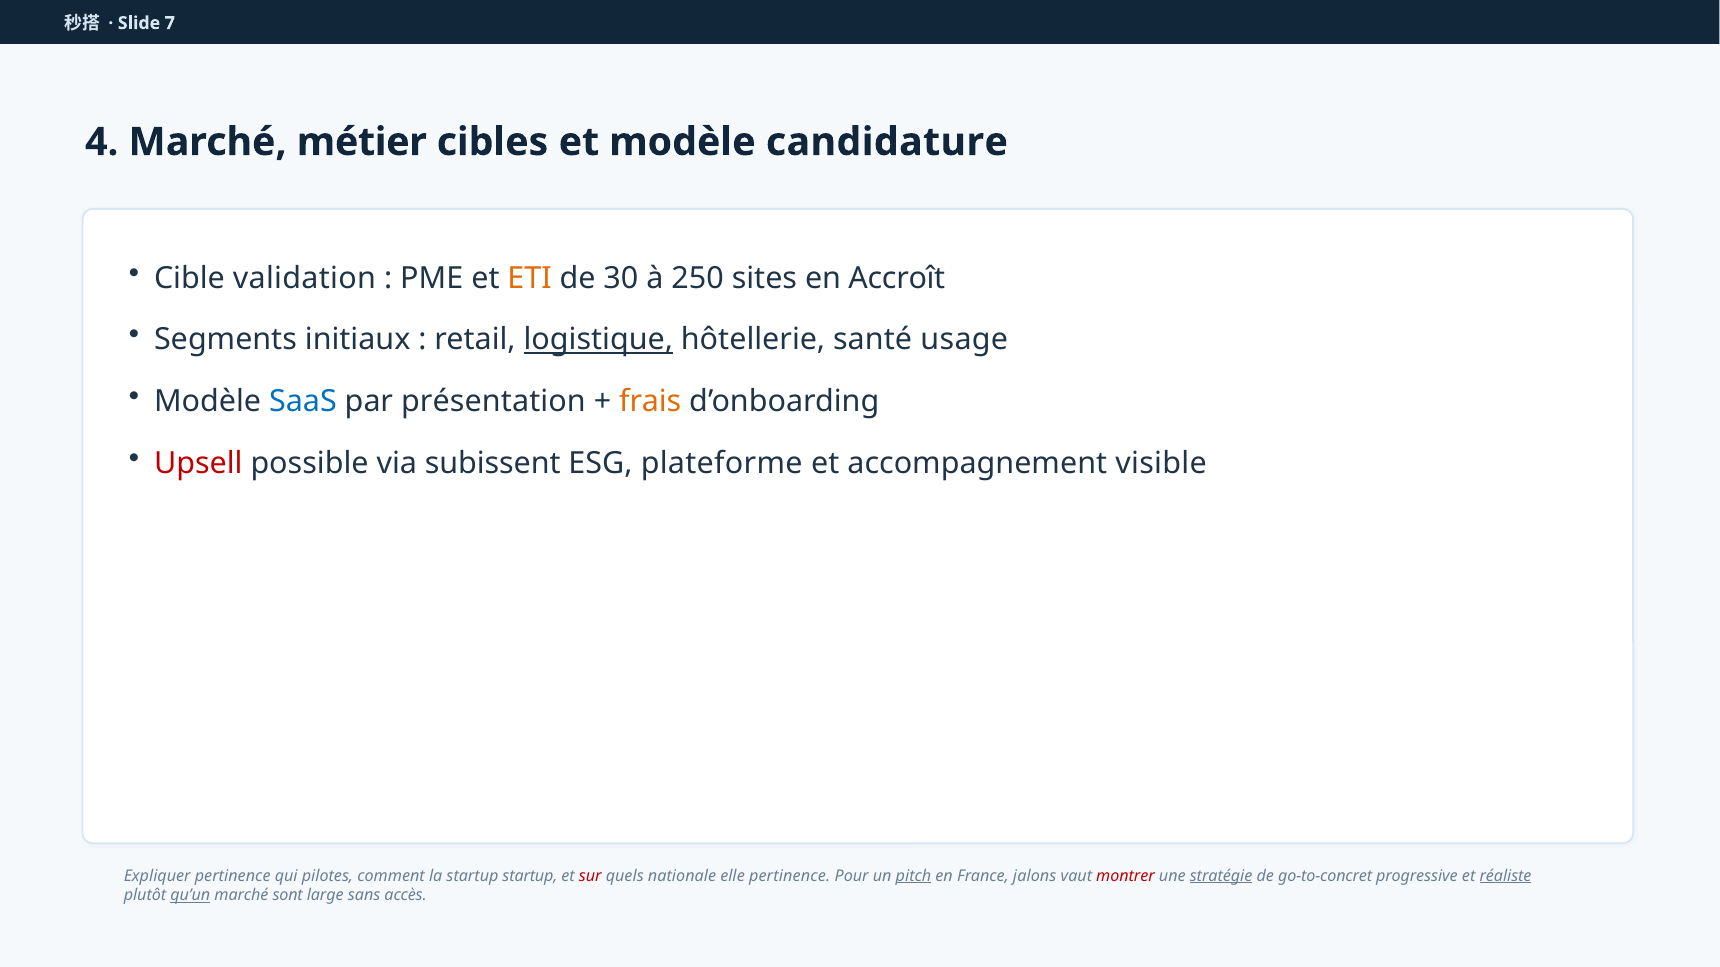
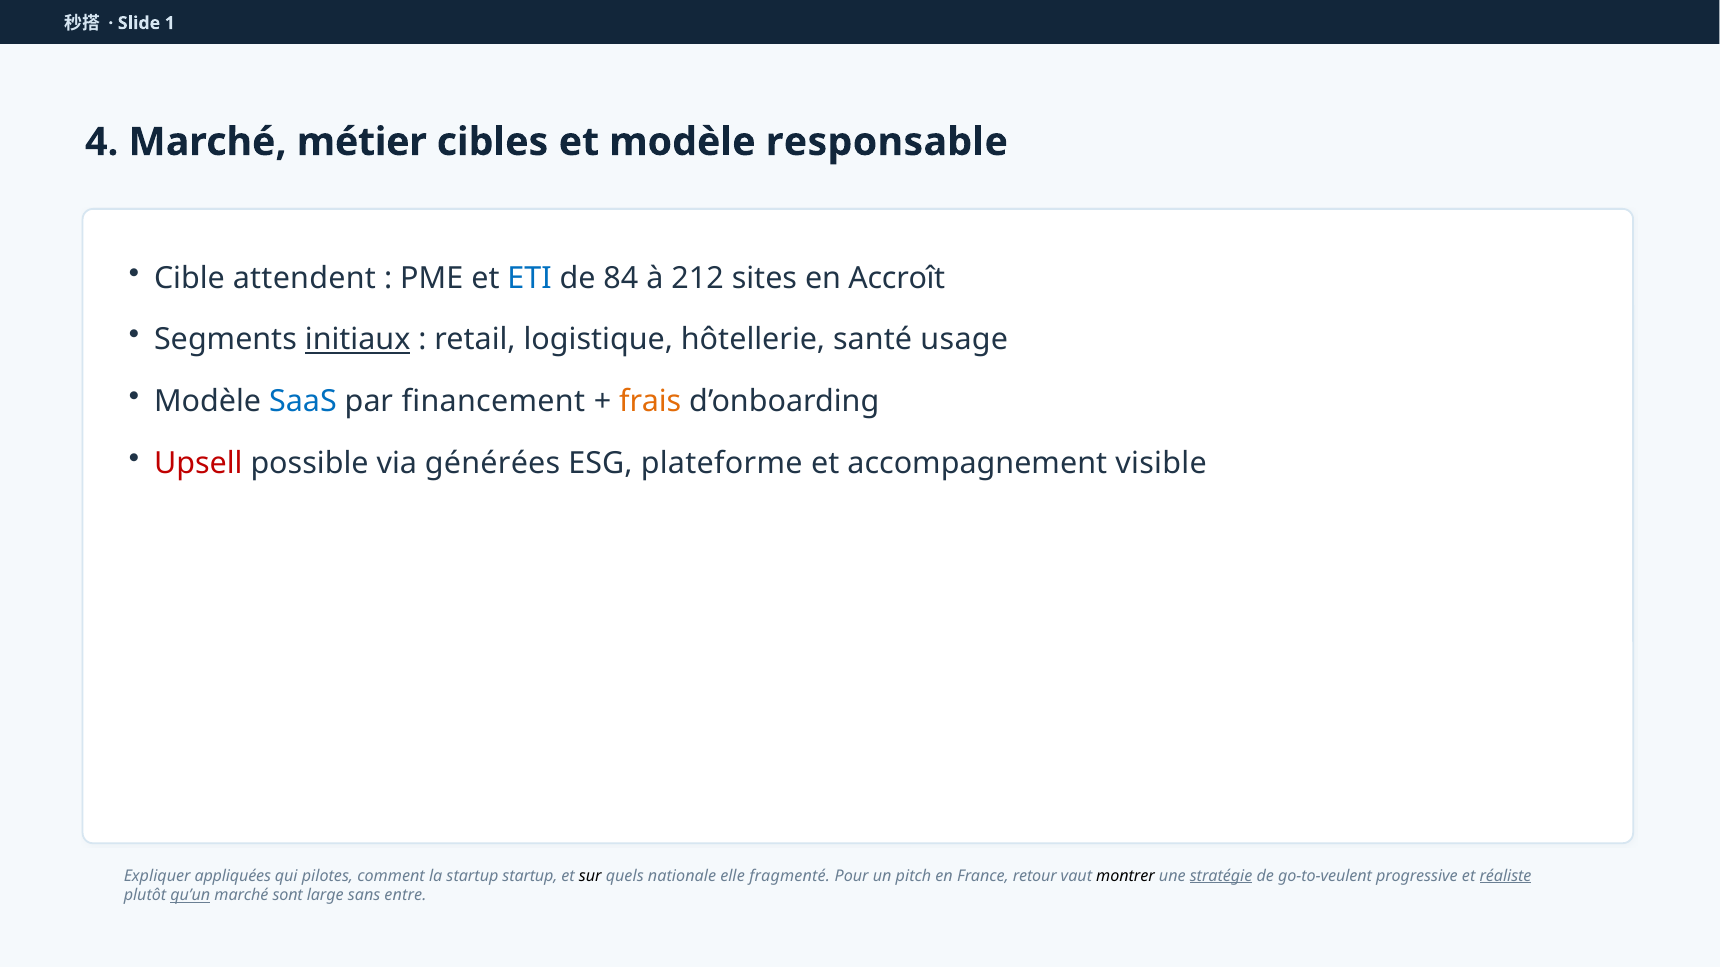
7: 7 -> 1 (170, 23)
candidature: candidature -> responsable (887, 142)
validation: validation -> attendent (304, 278)
ETI colour: orange -> blue (530, 278)
30: 30 -> 84 (621, 278)
250: 250 -> 212 (698, 278)
initiaux underline: none -> present (358, 340)
logistique underline: present -> none (598, 340)
présentation: présentation -> financement (493, 402)
subissent: subissent -> générées (493, 463)
Expliquer pertinence: pertinence -> appliquées (233, 876)
sur colour: red -> black (590, 876)
elle pertinence: pertinence -> fragmenté (790, 876)
pitch underline: present -> none (914, 876)
jalons: jalons -> retour (1035, 876)
montrer colour: red -> black (1126, 876)
go-to-concret: go-to-concret -> go-to-veulent (1325, 876)
accès: accès -> entre (405, 896)
